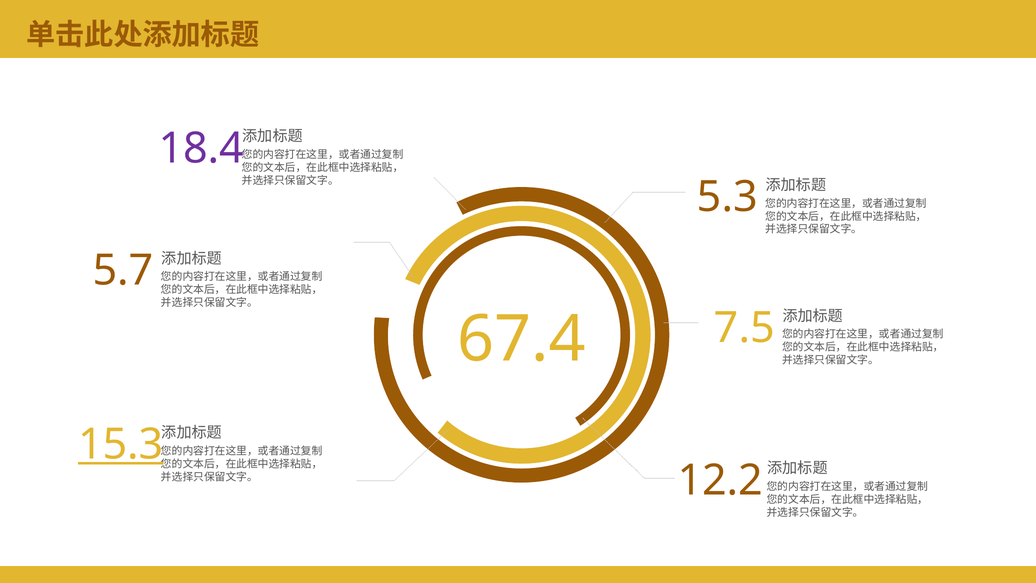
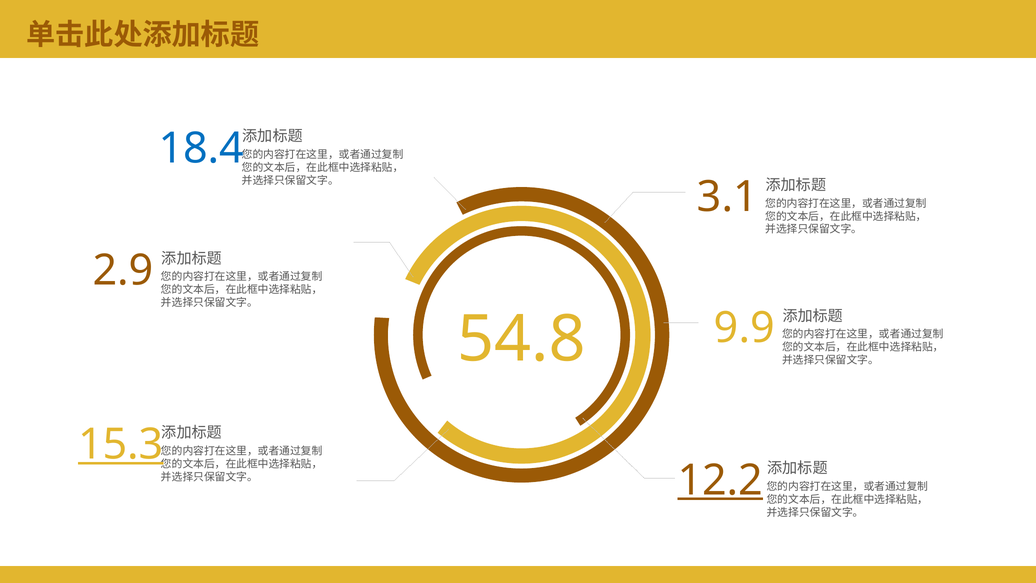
18.4 colour: purple -> blue (201, 148)
5.3: 5.3 -> 3.1 (727, 197)
5.7: 5.7 -> 2.9 (123, 271)
7.5: 7.5 -> 9.9 (744, 328)
67.4: 67.4 -> 54.8 (522, 339)
12.2 underline: none -> present (720, 480)
